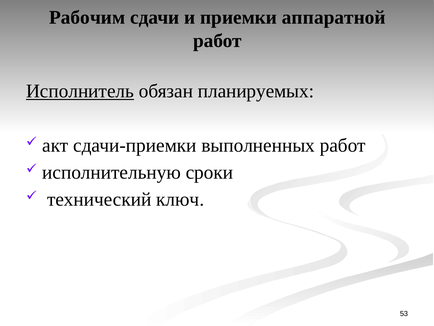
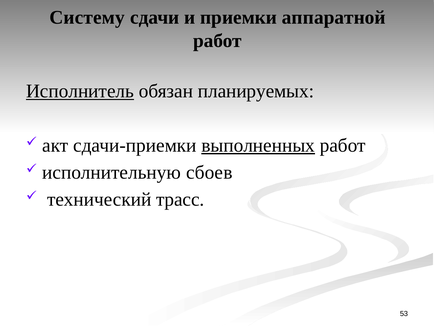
Рабочим: Рабочим -> Систему (87, 18)
выполненных underline: none -> present (258, 145)
сроки: сроки -> сбоев (209, 172)
ключ: ключ -> трасс (180, 199)
